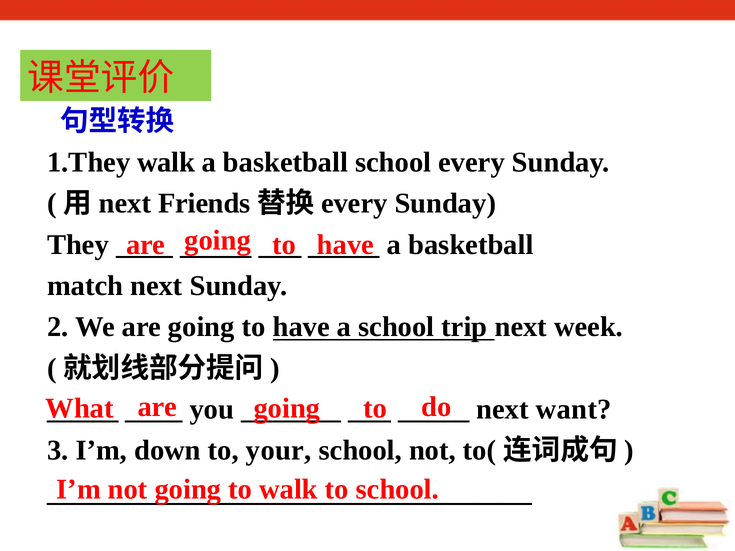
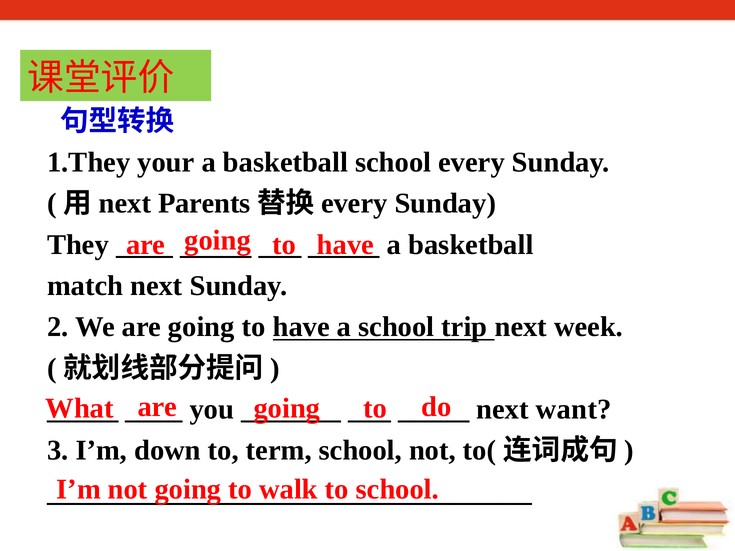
1.They walk: walk -> your (166, 162)
Friends: Friends -> Parents (204, 204)
your: your -> term (279, 451)
